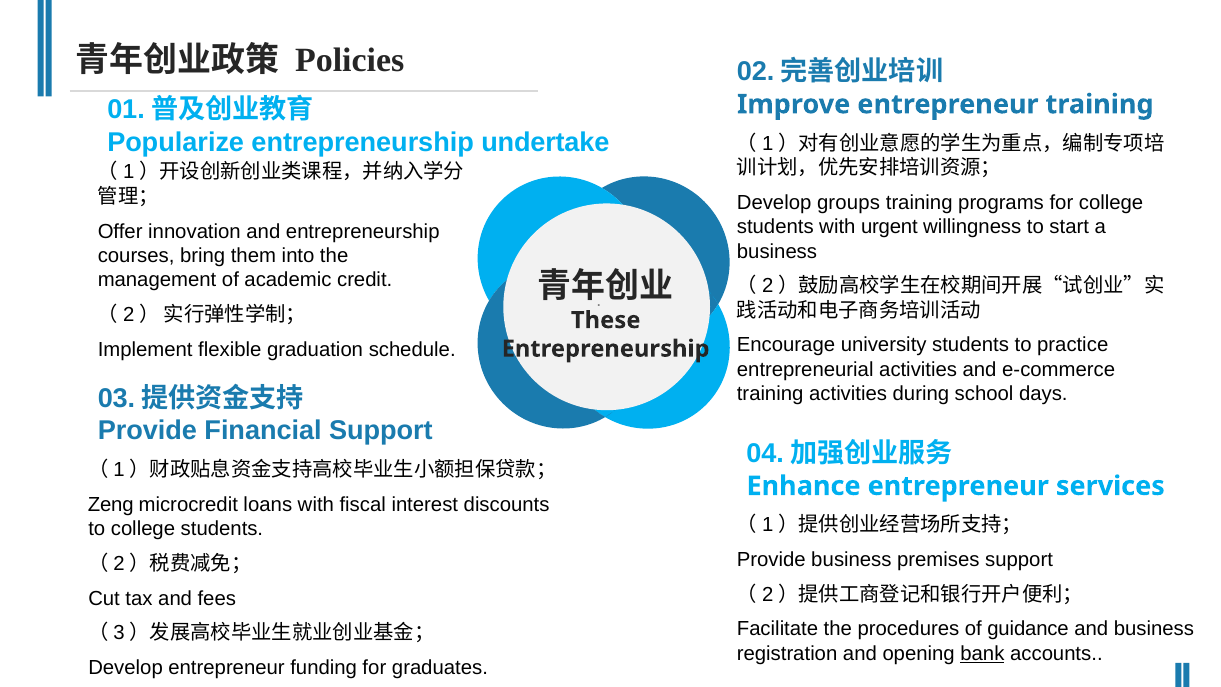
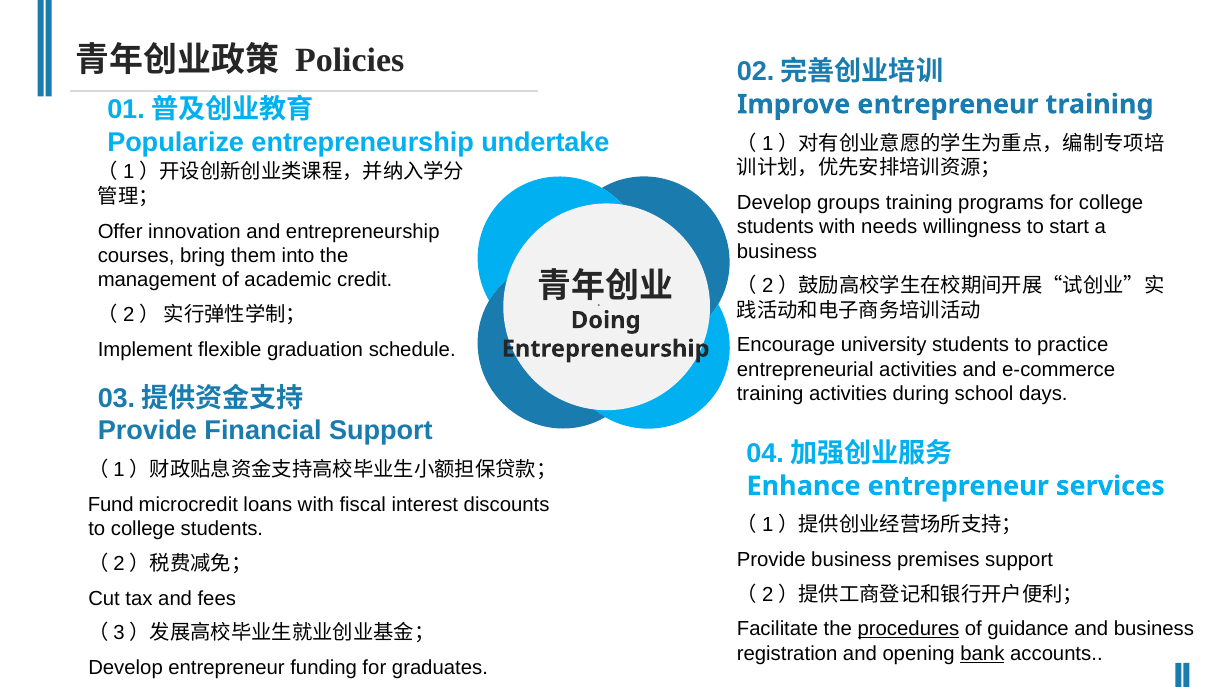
urgent: urgent -> needs (889, 227)
These: These -> Doing (606, 320)
Zeng: Zeng -> Fund (111, 505)
procedures underline: none -> present (908, 629)
